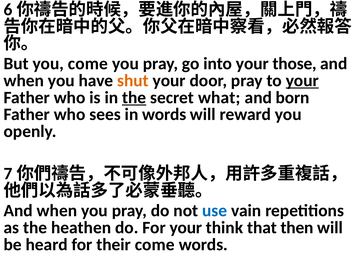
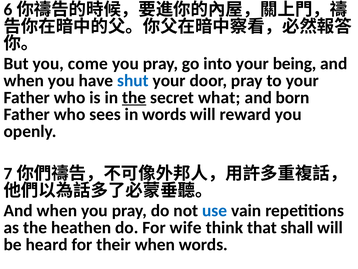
those: those -> being (295, 64)
shut colour: orange -> blue (133, 80)
your underline: present -> none (302, 80)
For your: your -> wife (186, 227)
then: then -> shall (297, 227)
their come: come -> when (155, 244)
